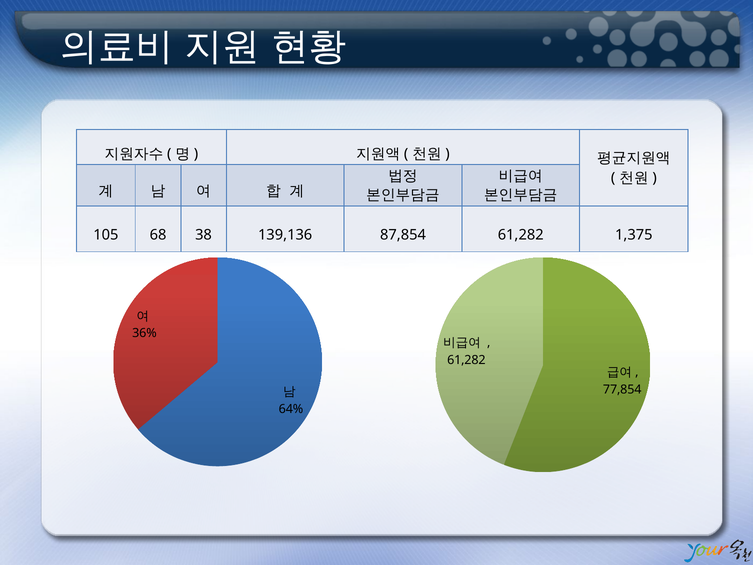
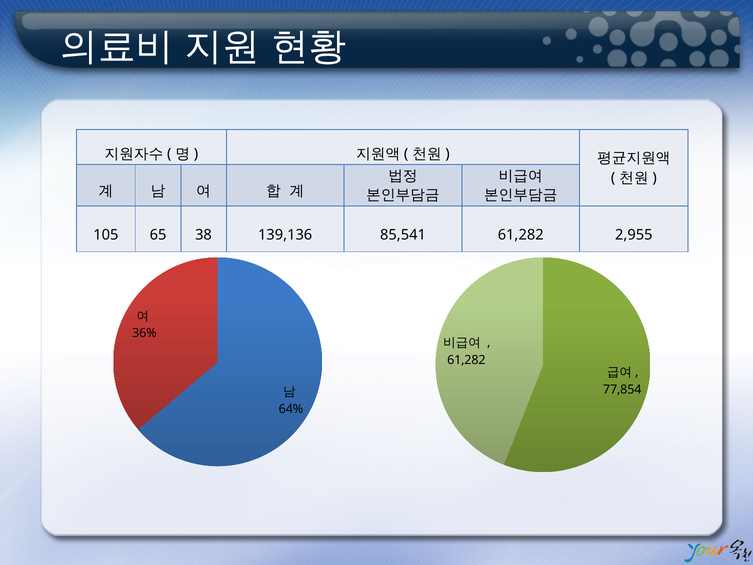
68: 68 -> 65 (158, 235)
87,854: 87,854 -> 85,541 (403, 235)
1,375: 1,375 -> 2,955 (634, 235)
